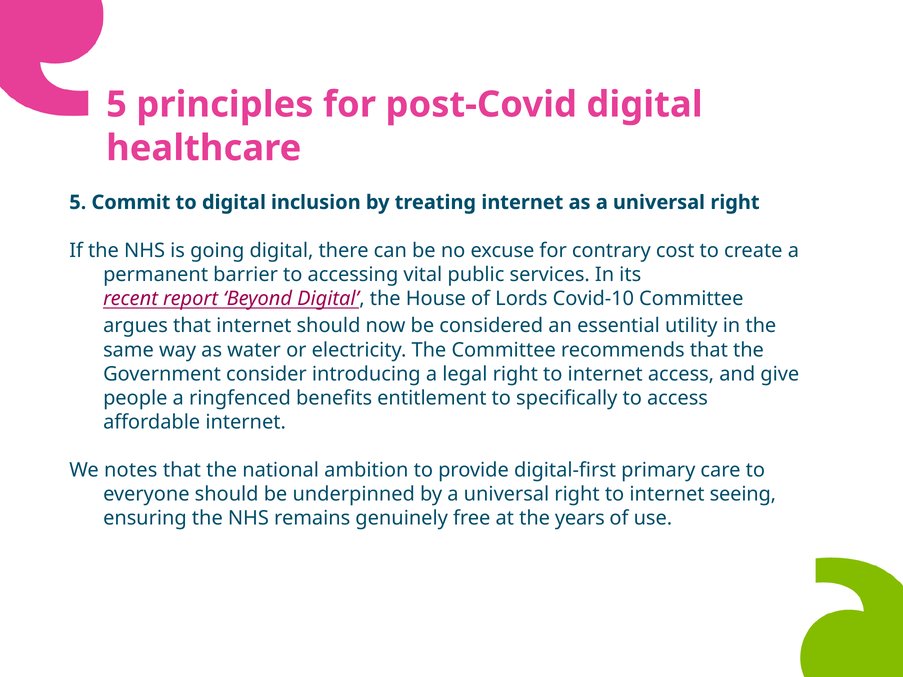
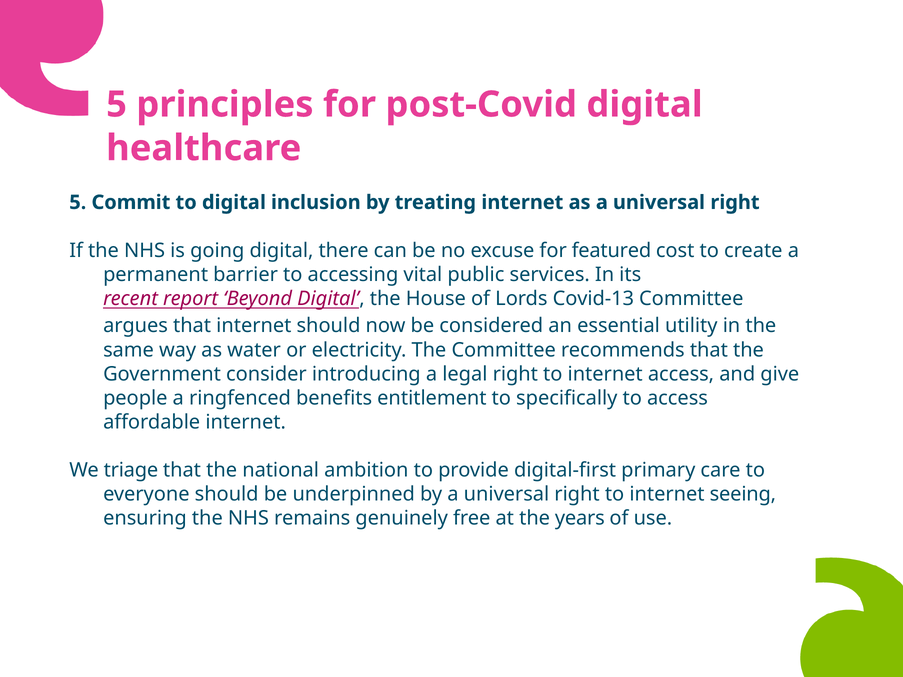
contrary: contrary -> featured (611, 251)
Covid-10: Covid-10 -> Covid-13 (593, 299)
notes: notes -> triage (131, 470)
